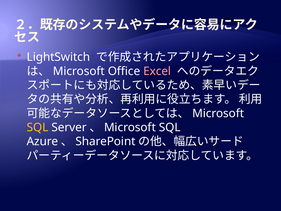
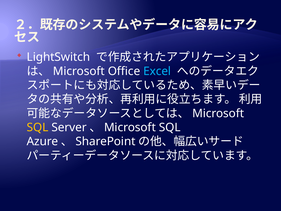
Excel colour: pink -> light blue (157, 71)
